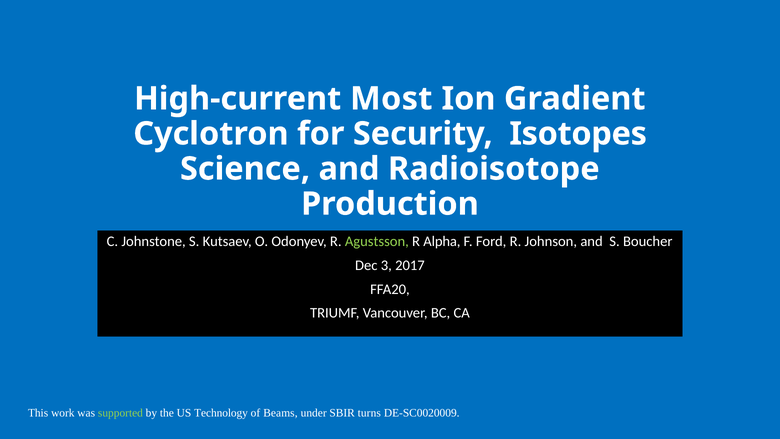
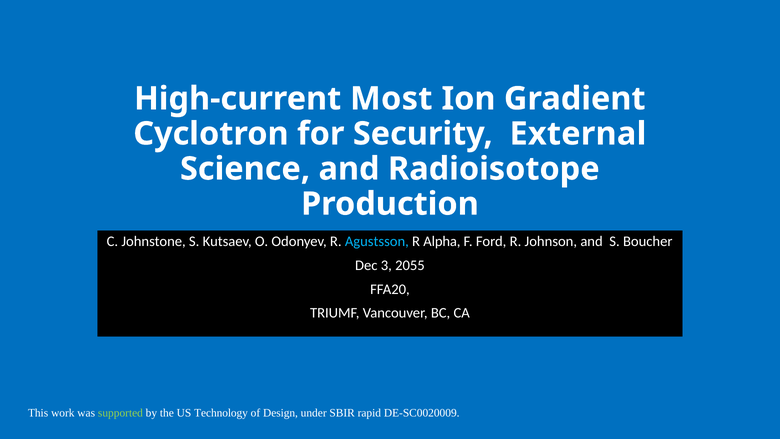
Isotopes: Isotopes -> External (578, 134)
Agustsson colour: light green -> light blue (377, 241)
2017: 2017 -> 2055 (410, 265)
Beams: Beams -> Design (281, 413)
turns: turns -> rapid (369, 413)
